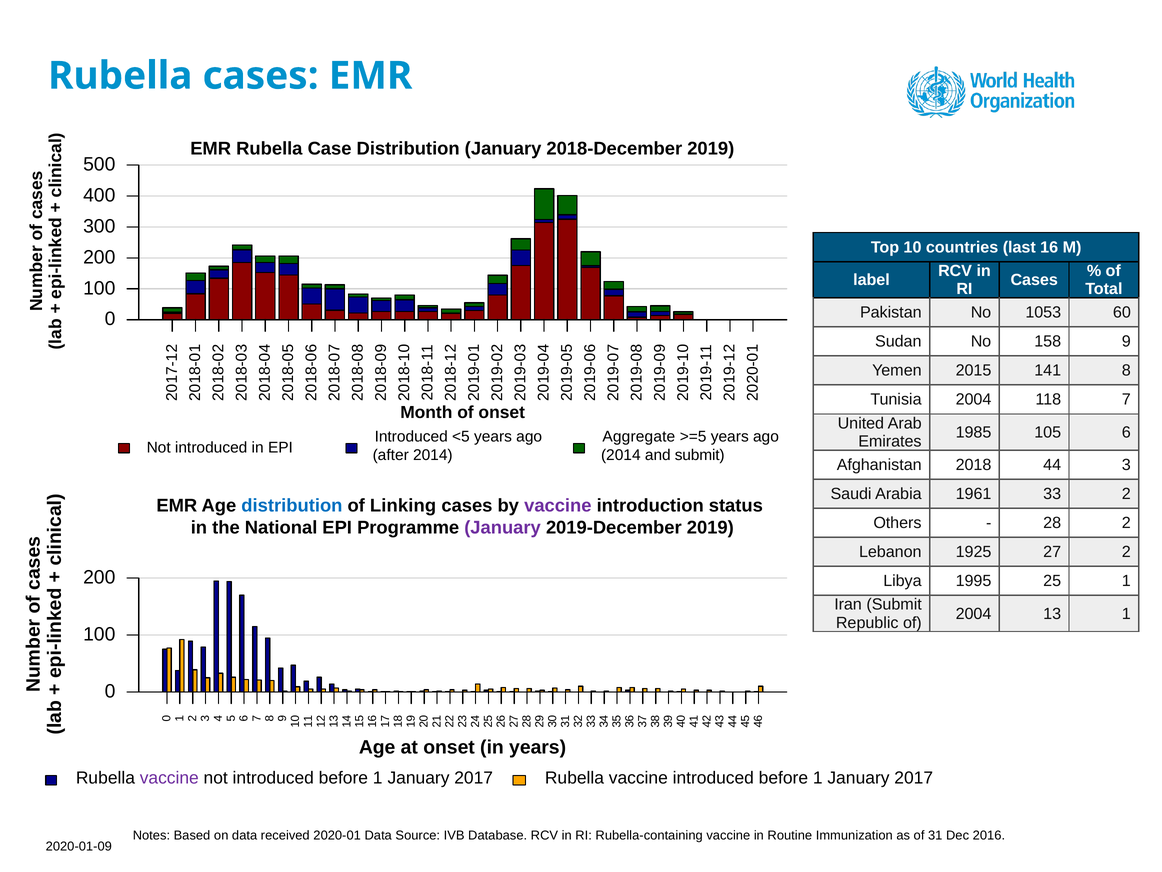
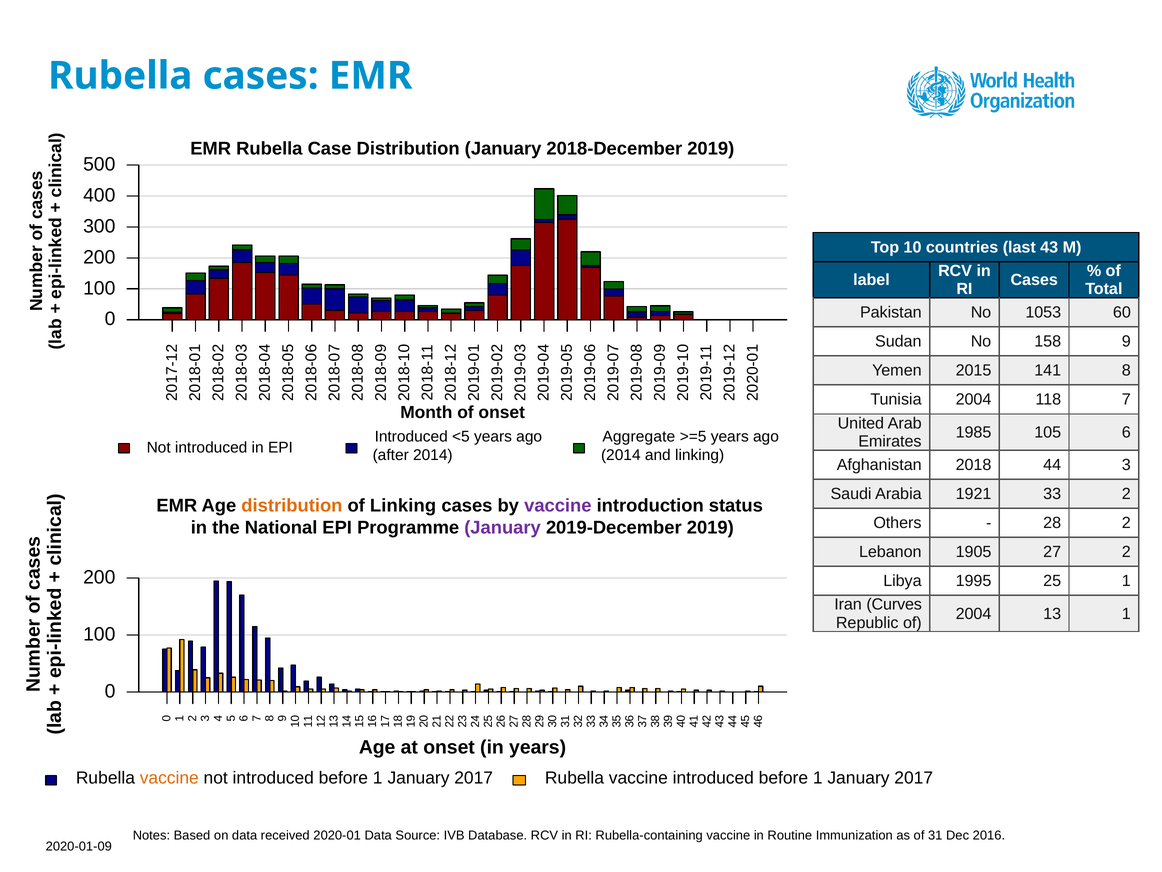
16: 16 -> 43 (1049, 247)
and submit: submit -> linking (700, 455)
1961: 1961 -> 1921 (974, 494)
distribution colour: blue -> orange (292, 505)
1925: 1925 -> 1905 (974, 552)
Iran Submit: Submit -> Curves (894, 604)
vaccine colour: purple -> orange (169, 778)
